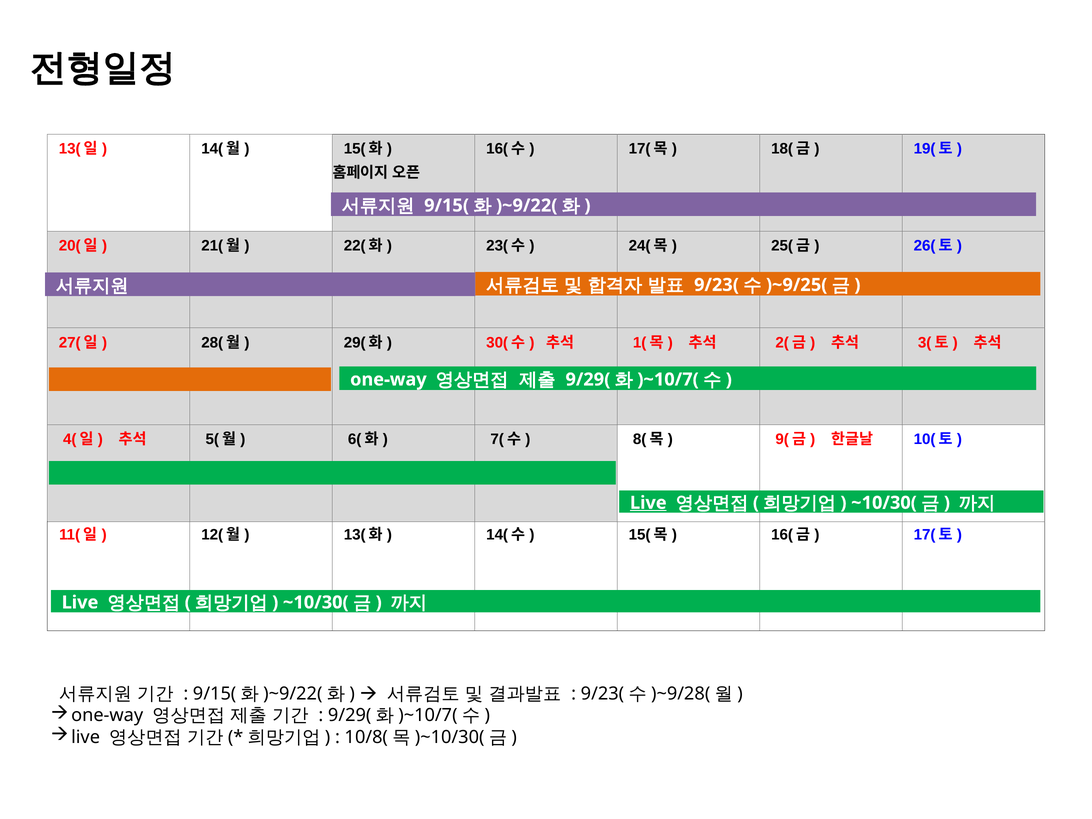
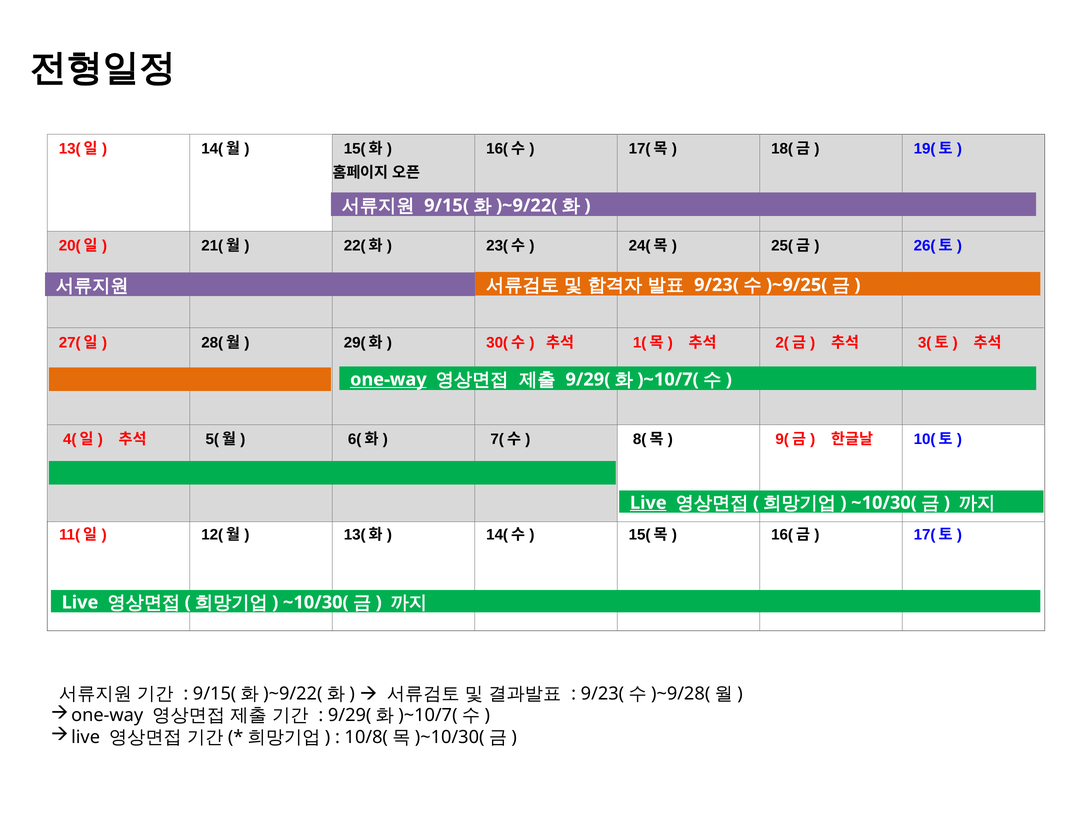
one-way underline: none -> present (388, 380)
